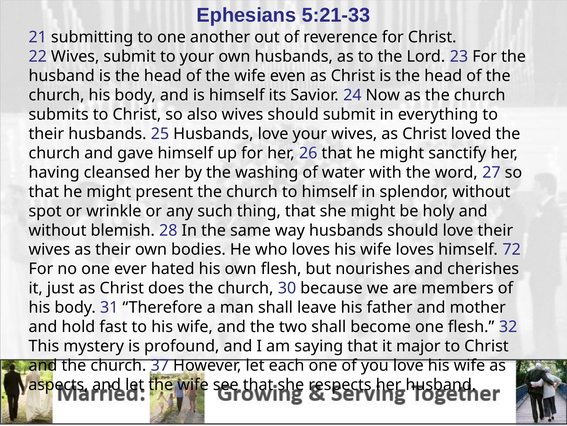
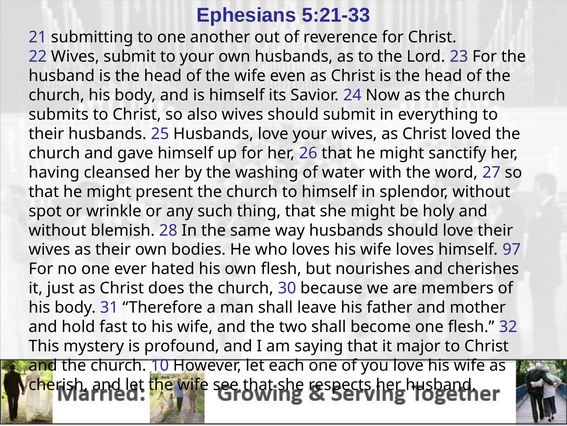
72: 72 -> 97 (512, 249)
37: 37 -> 10 (160, 365)
aspects: aspects -> cherish (58, 384)
